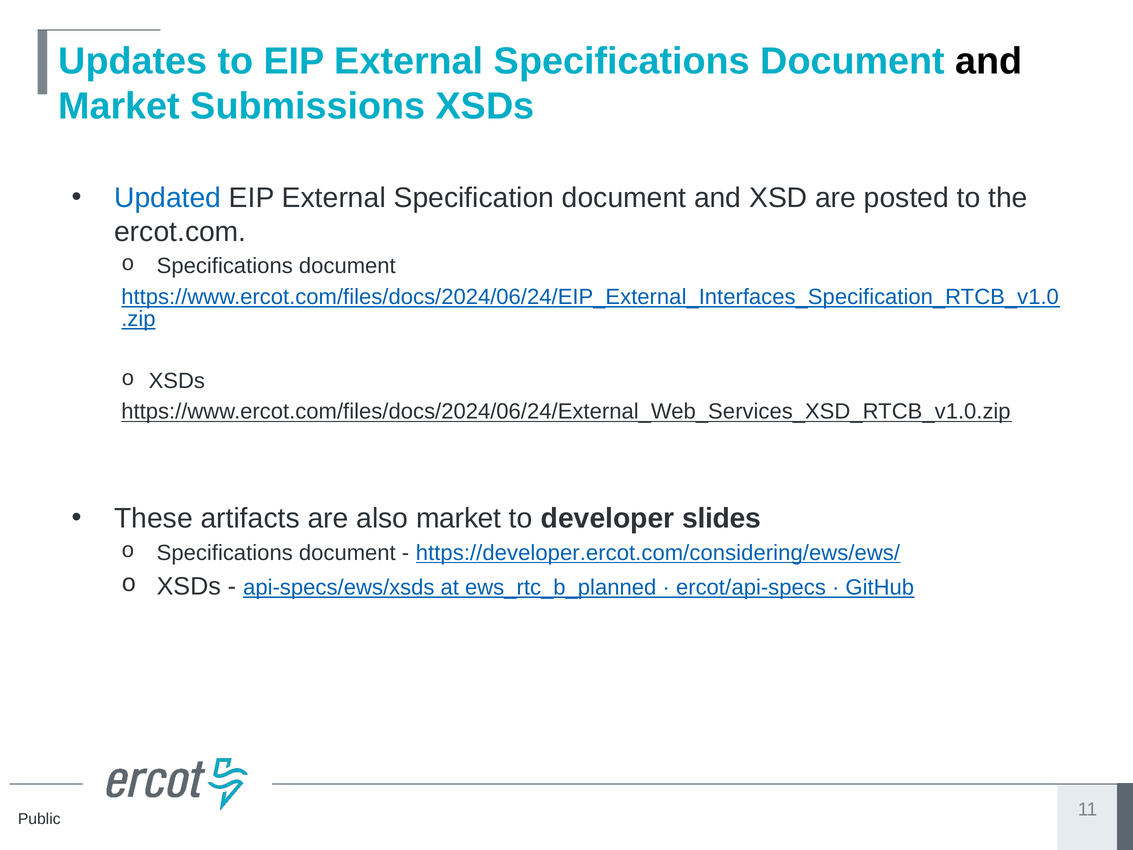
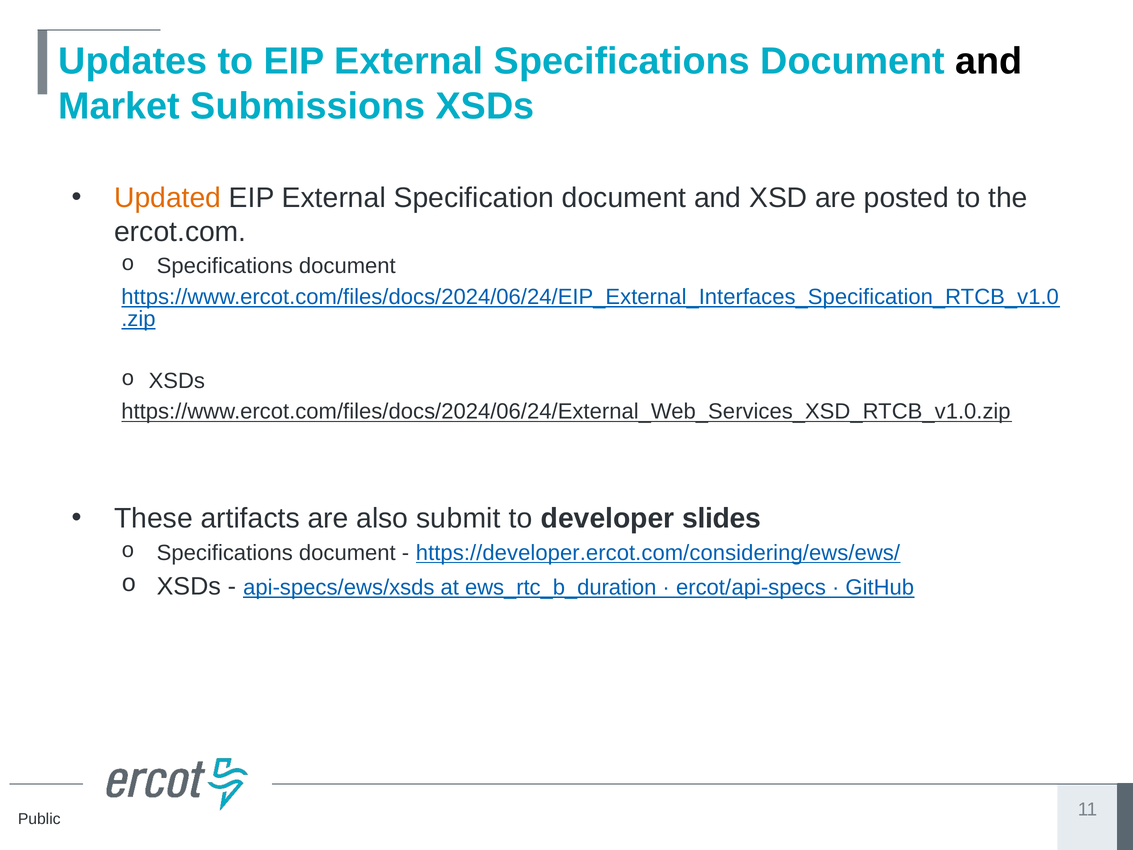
Updated colour: blue -> orange (168, 198)
also market: market -> submit (458, 518)
ews_rtc_b_planned: ews_rtc_b_planned -> ews_rtc_b_duration (561, 587)
